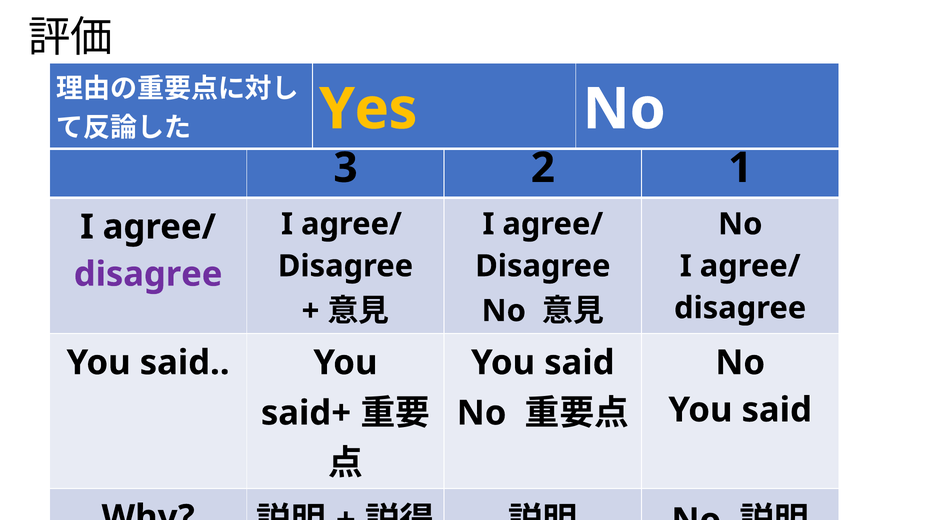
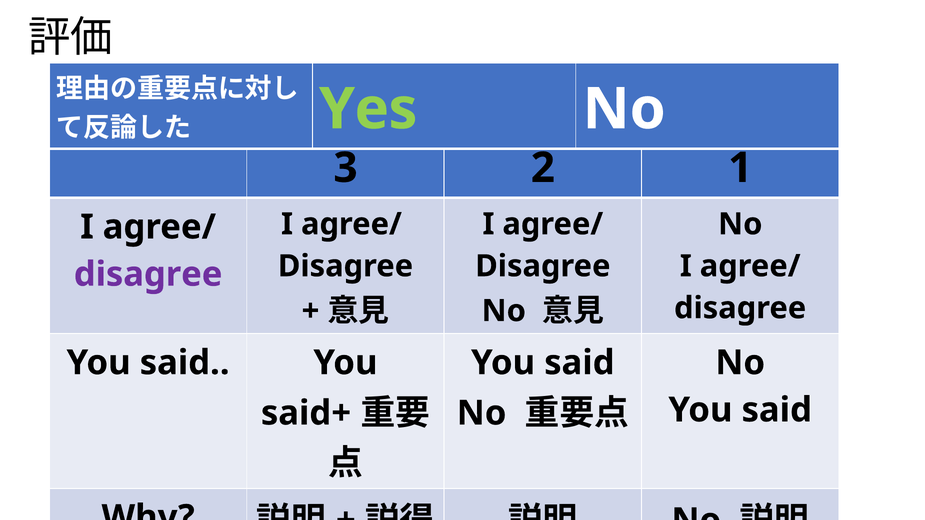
Yes colour: yellow -> light green (368, 109)
